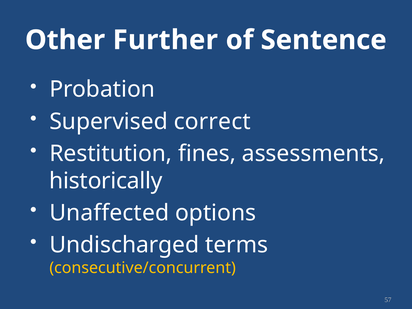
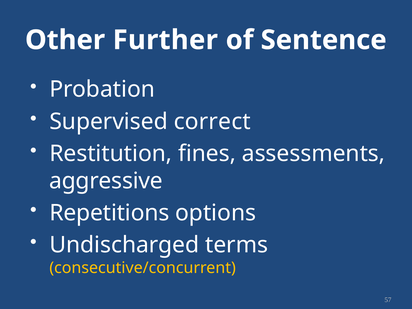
historically: historically -> aggressive (106, 181)
Unaffected: Unaffected -> Repetitions (109, 213)
